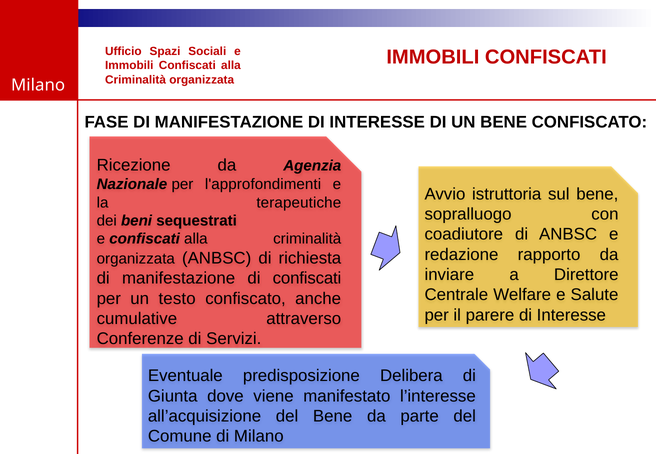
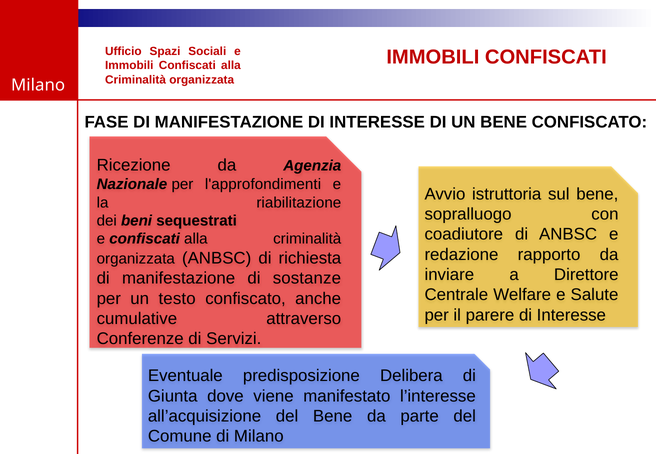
terapeutiche: terapeutiche -> riabilitazione (299, 203)
di confiscati: confiscati -> sostanze (307, 278)
